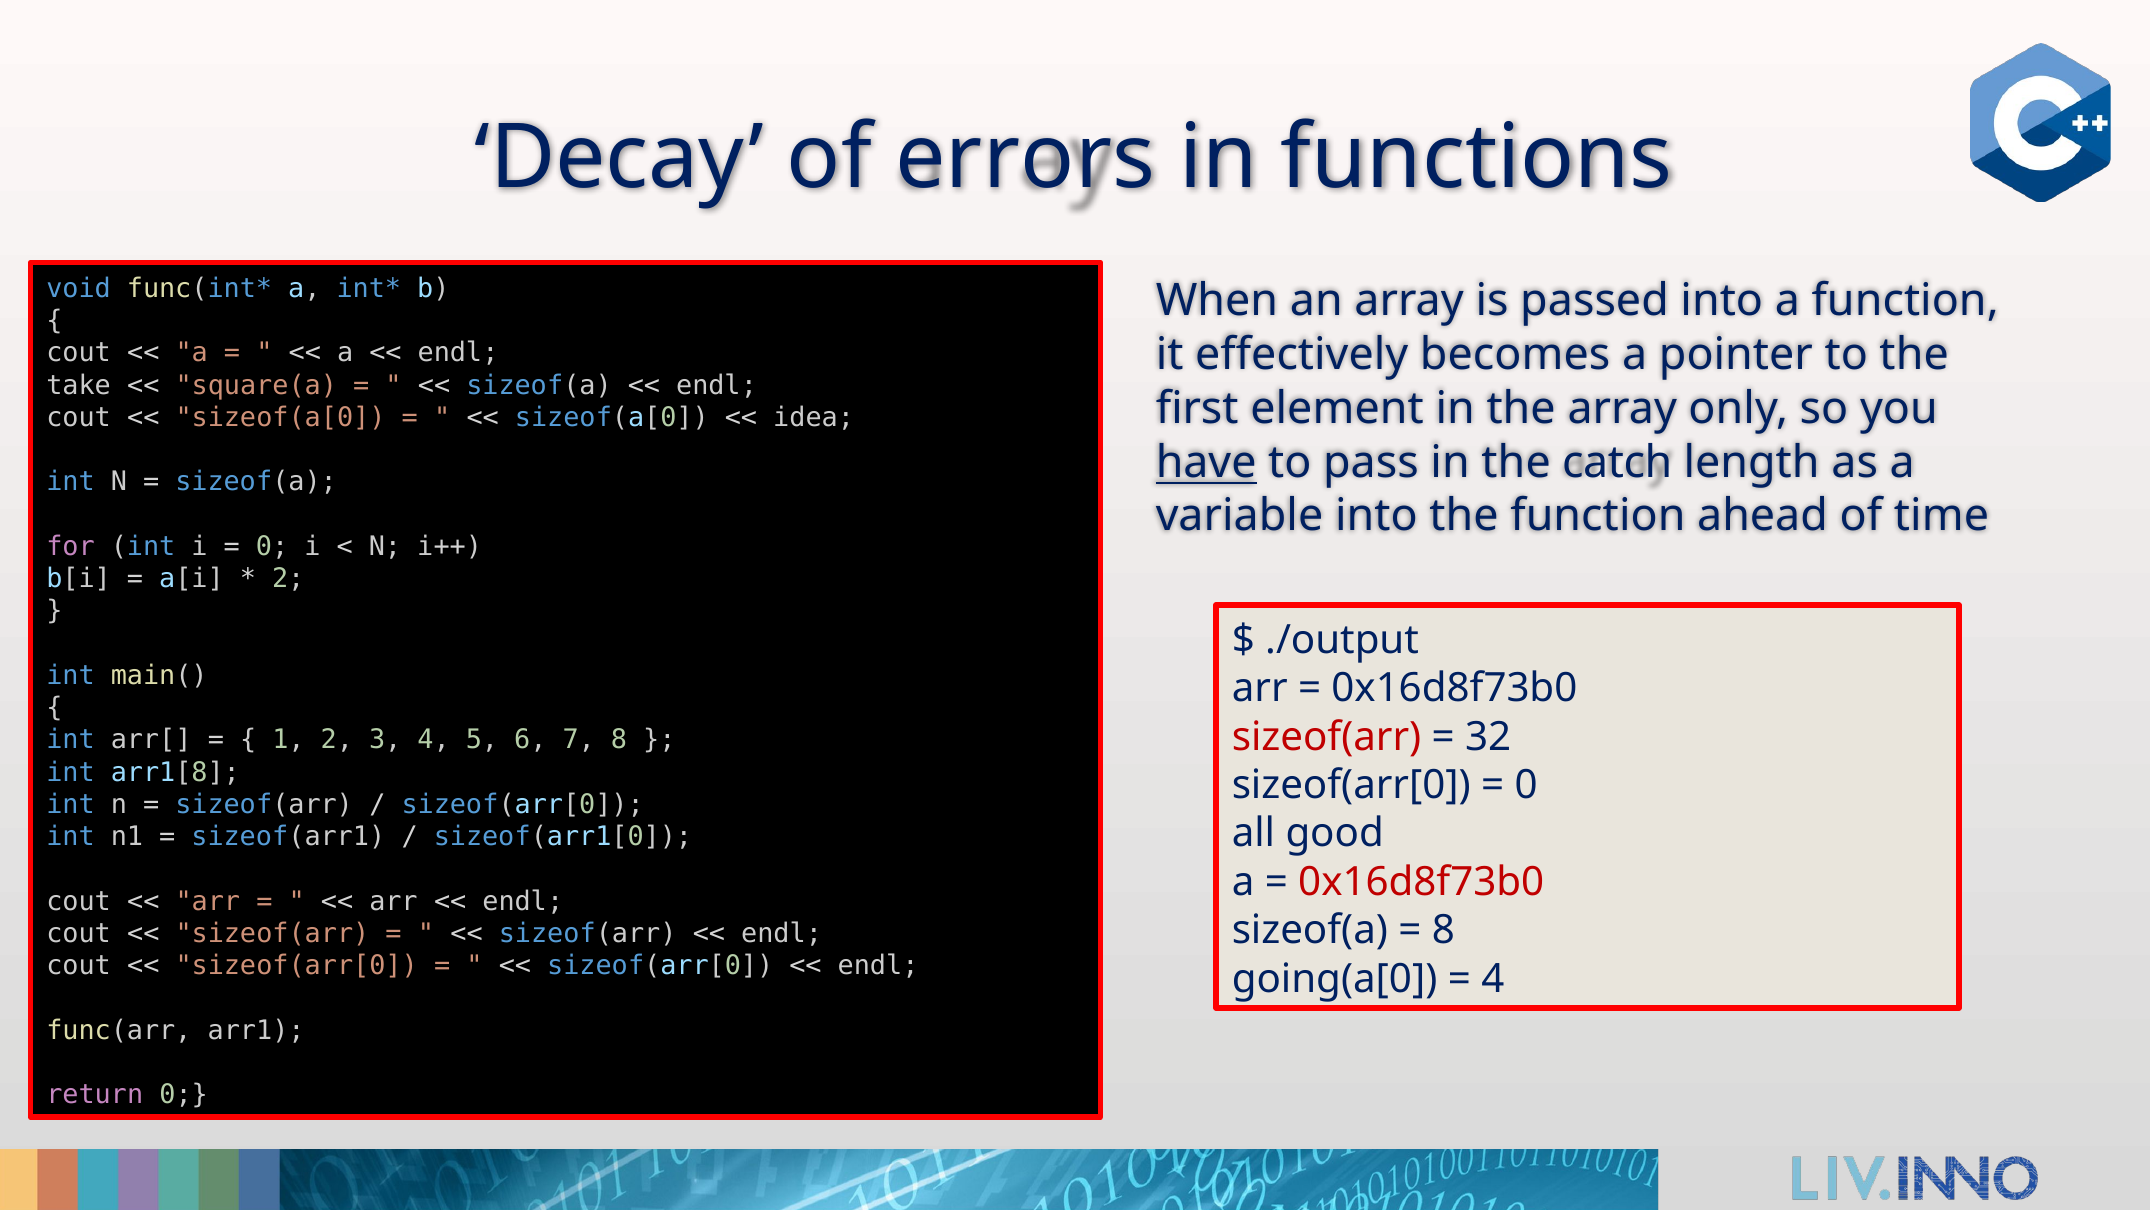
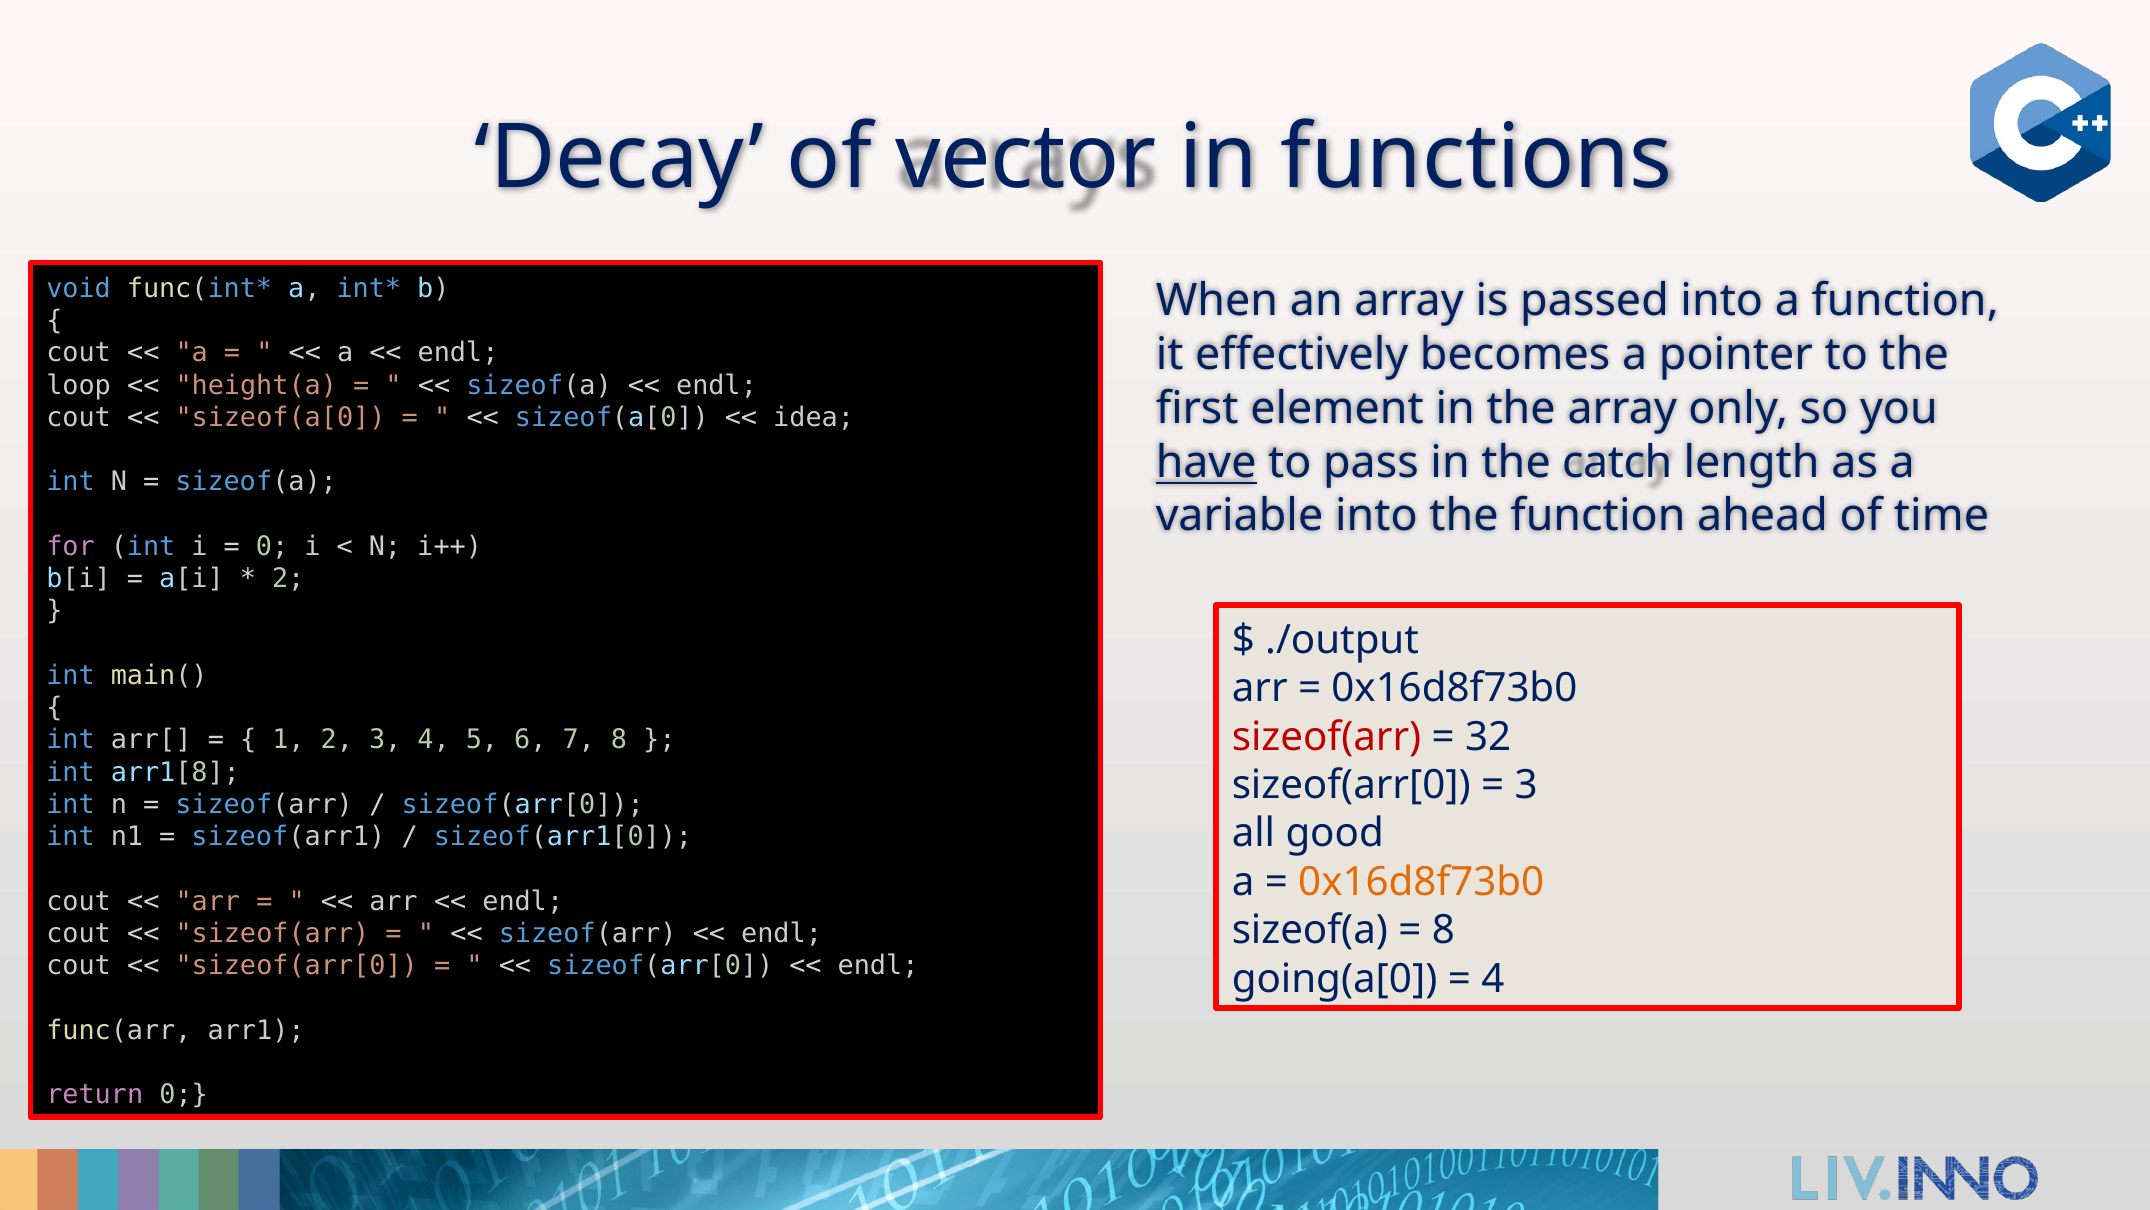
errors: errors -> vector (1026, 158)
take: take -> loop (79, 385)
square(a: square(a -> height(a (256, 385)
0: 0 -> 3 (1526, 785)
0x16d8f73b0 colour: red -> orange (1421, 881)
